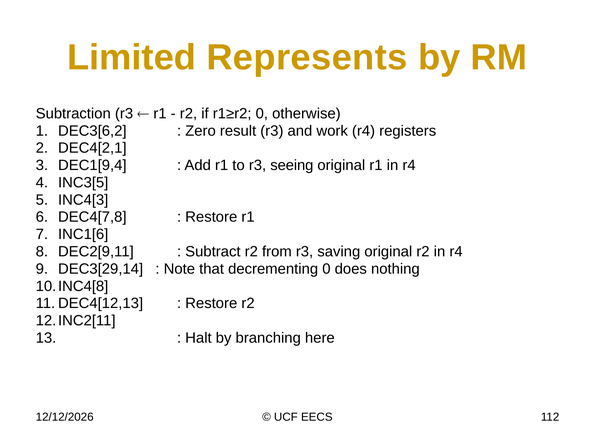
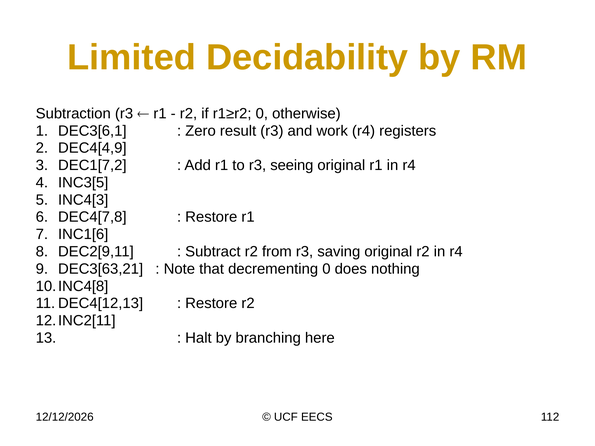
Represents: Represents -> Decidability (307, 58)
DEC3[6,2: DEC3[6,2 -> DEC3[6,1 (92, 131)
DEC4[2,1: DEC4[2,1 -> DEC4[4,9 (92, 148)
DEC1[9,4: DEC1[9,4 -> DEC1[7,2 (92, 165)
DEC3[29,14: DEC3[29,14 -> DEC3[63,21 (101, 269)
